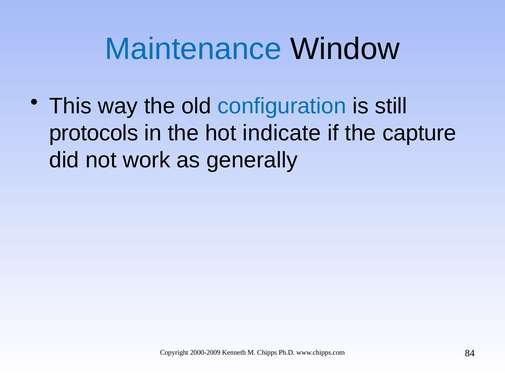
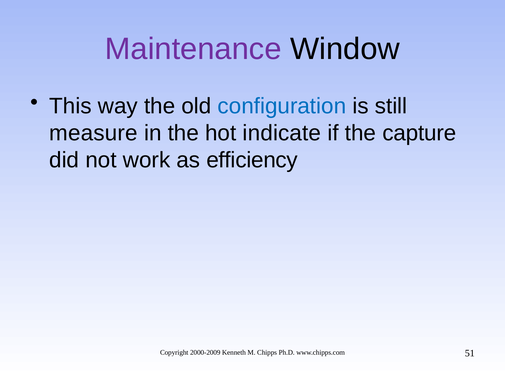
Maintenance colour: blue -> purple (193, 49)
protocols: protocols -> measure (93, 133)
generally: generally -> efficiency (252, 160)
84: 84 -> 51 (470, 353)
